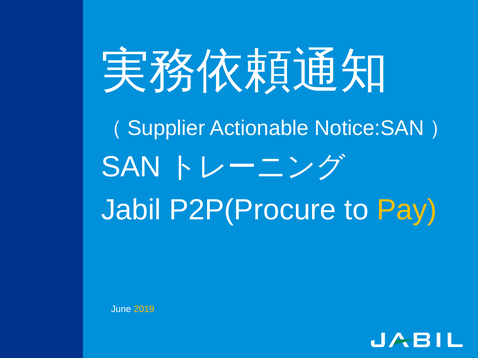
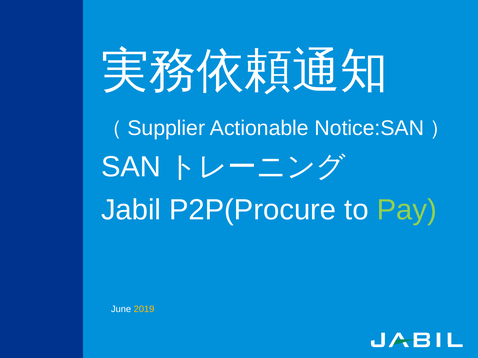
Pay colour: yellow -> light green (407, 210)
